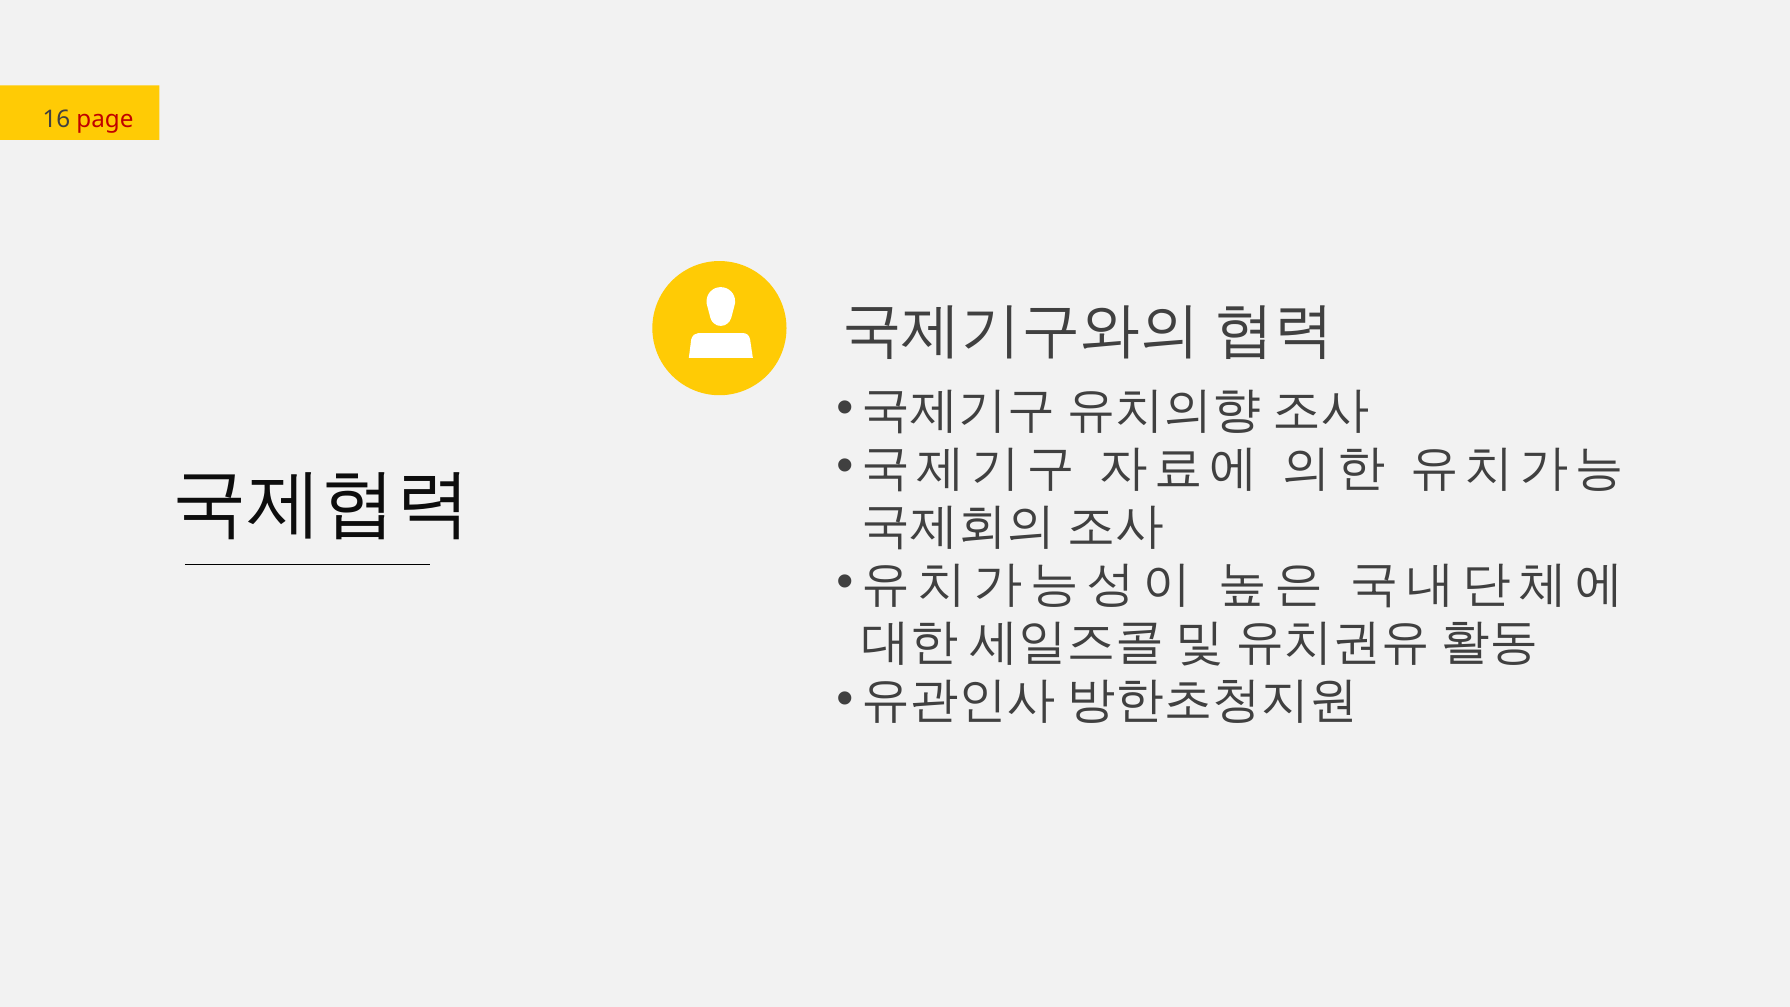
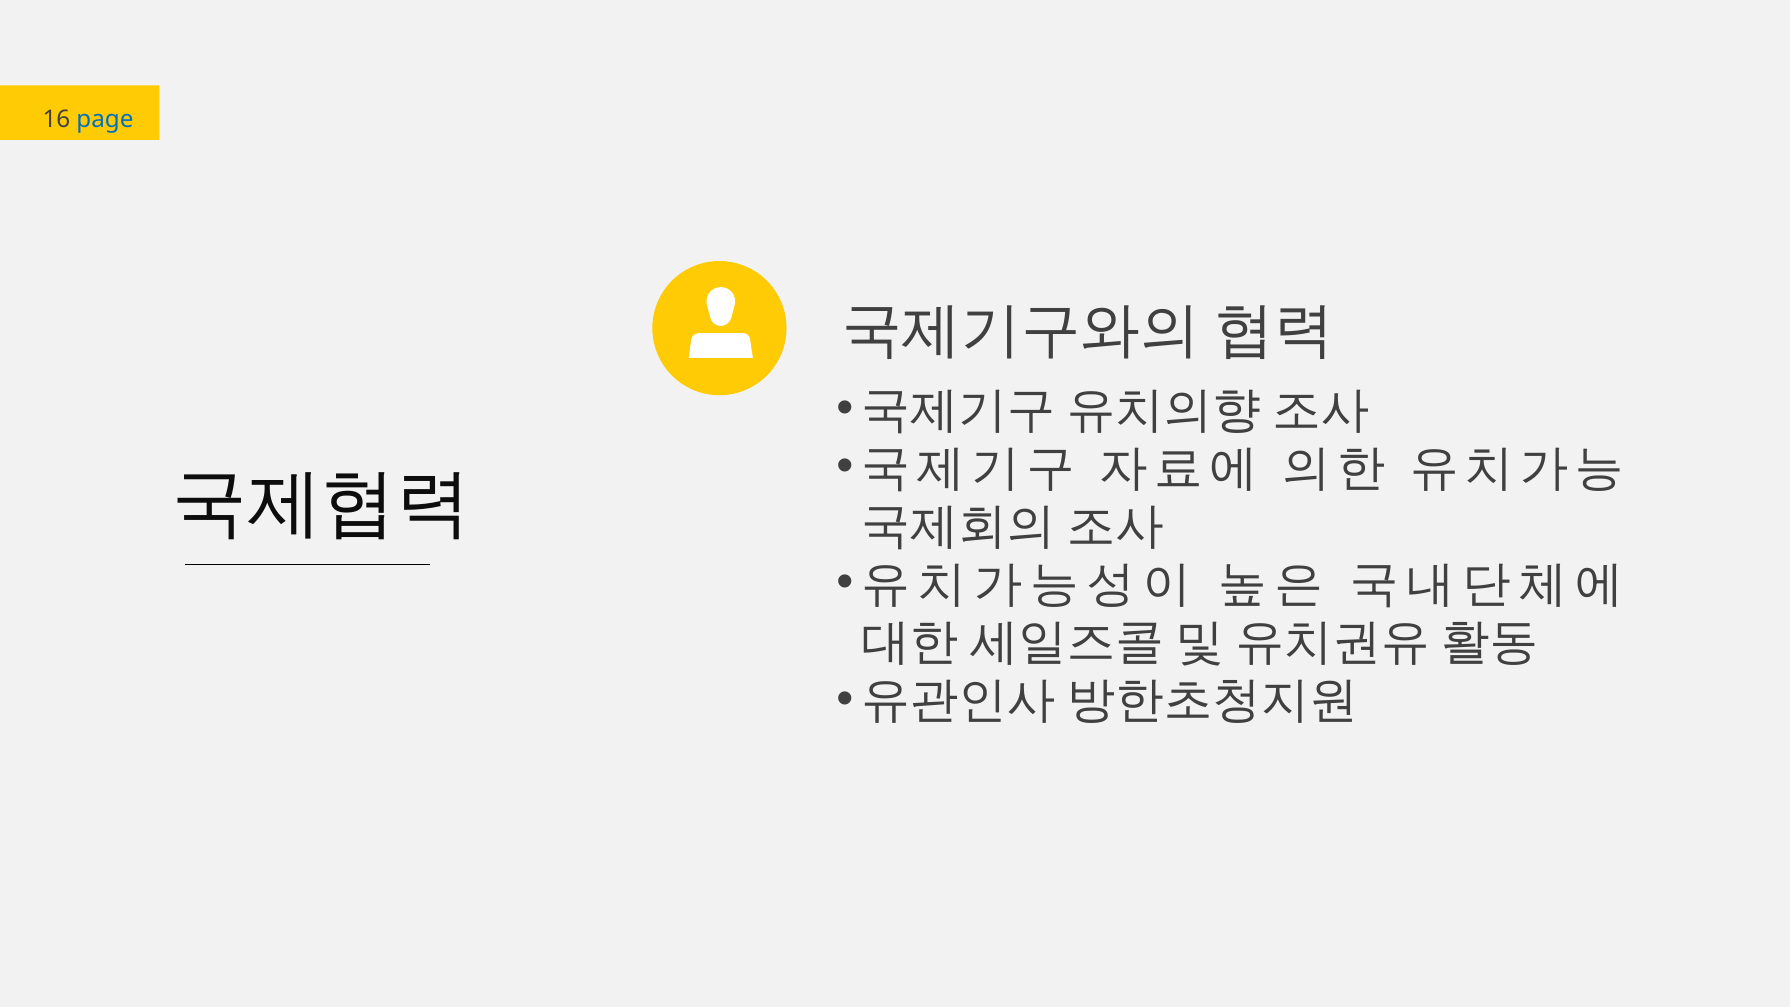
page colour: red -> blue (105, 120)
